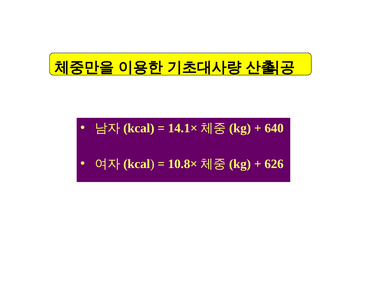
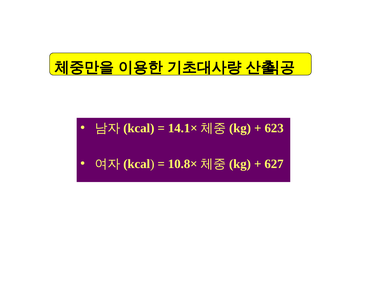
640: 640 -> 623 (274, 128)
626: 626 -> 627 (274, 164)
